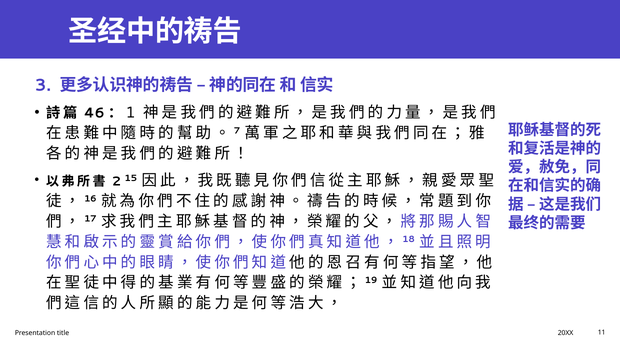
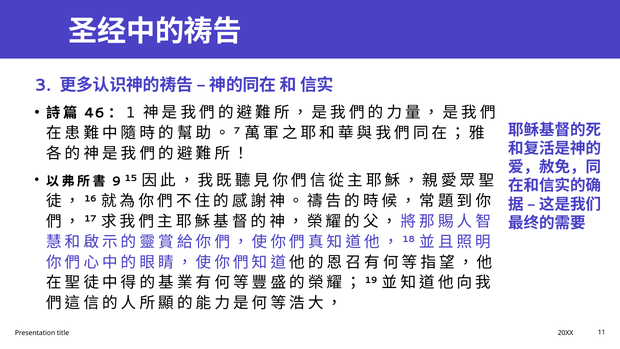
2: 2 -> 9 (116, 181)
